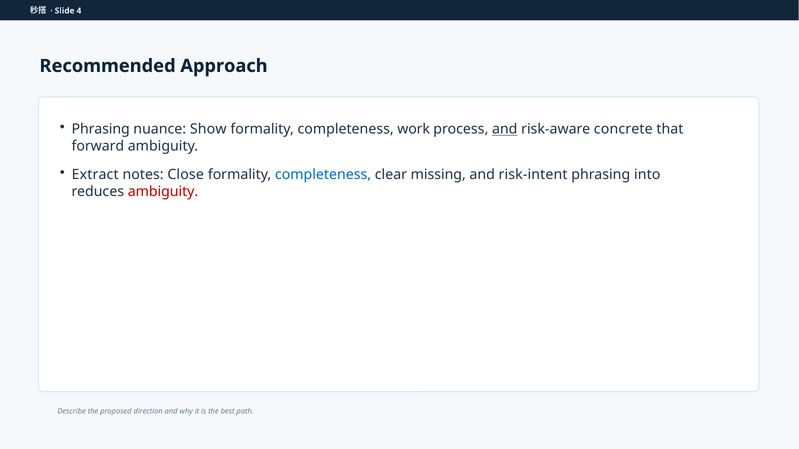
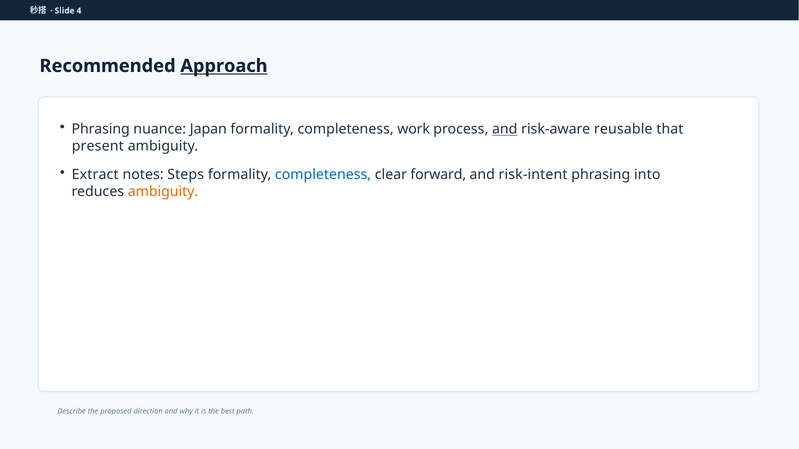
Approach underline: none -> present (224, 66)
Show: Show -> Japan (208, 129)
concrete: concrete -> reusable (623, 129)
forward: forward -> present (98, 146)
Close: Close -> Steps (186, 175)
missing: missing -> forward (438, 175)
ambiguity colour: red -> orange (163, 192)
